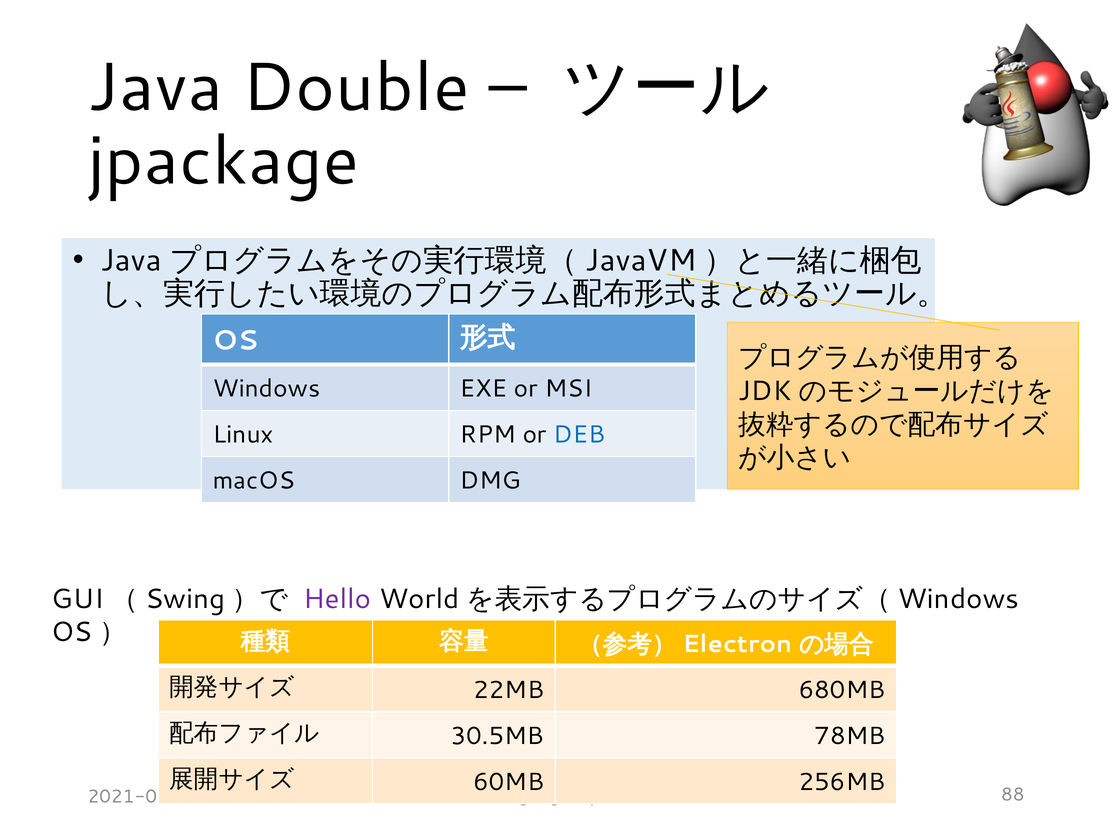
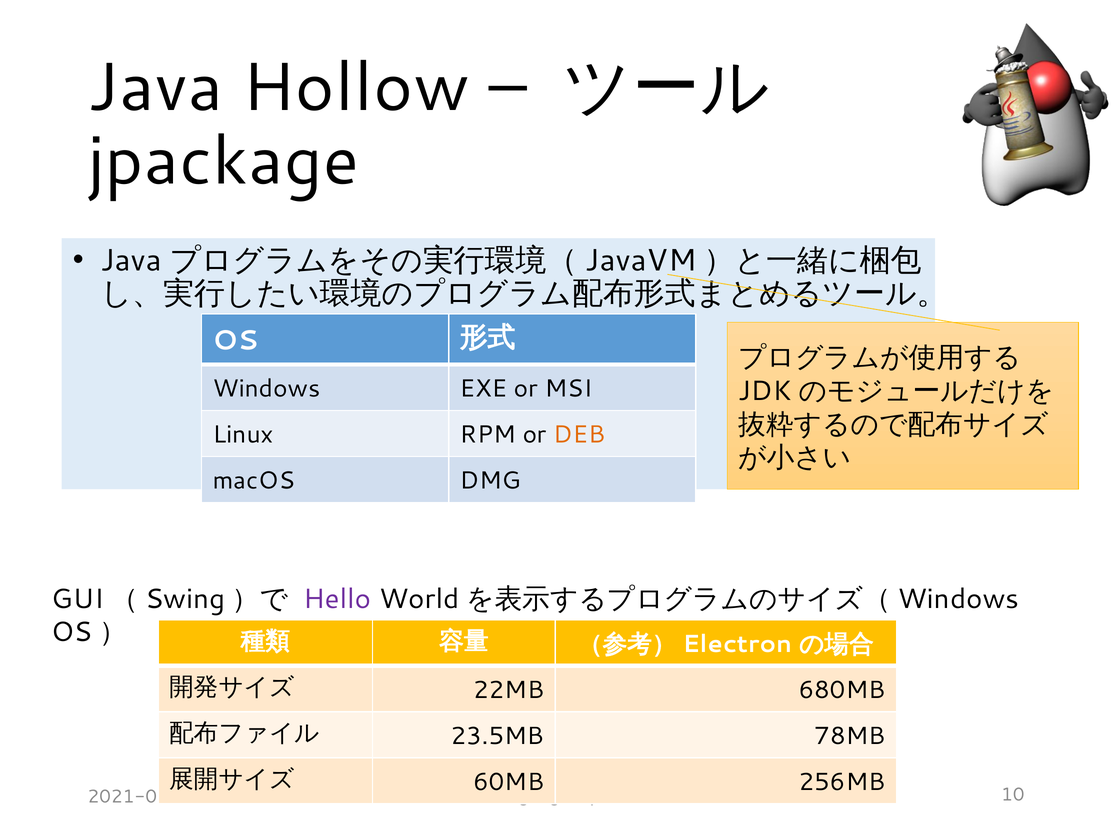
Double: Double -> Hollow (356, 88)
DEB colour: blue -> orange (579, 435)
30.5MB: 30.5MB -> 23.5MB (497, 736)
88: 88 -> 10 (1013, 795)
